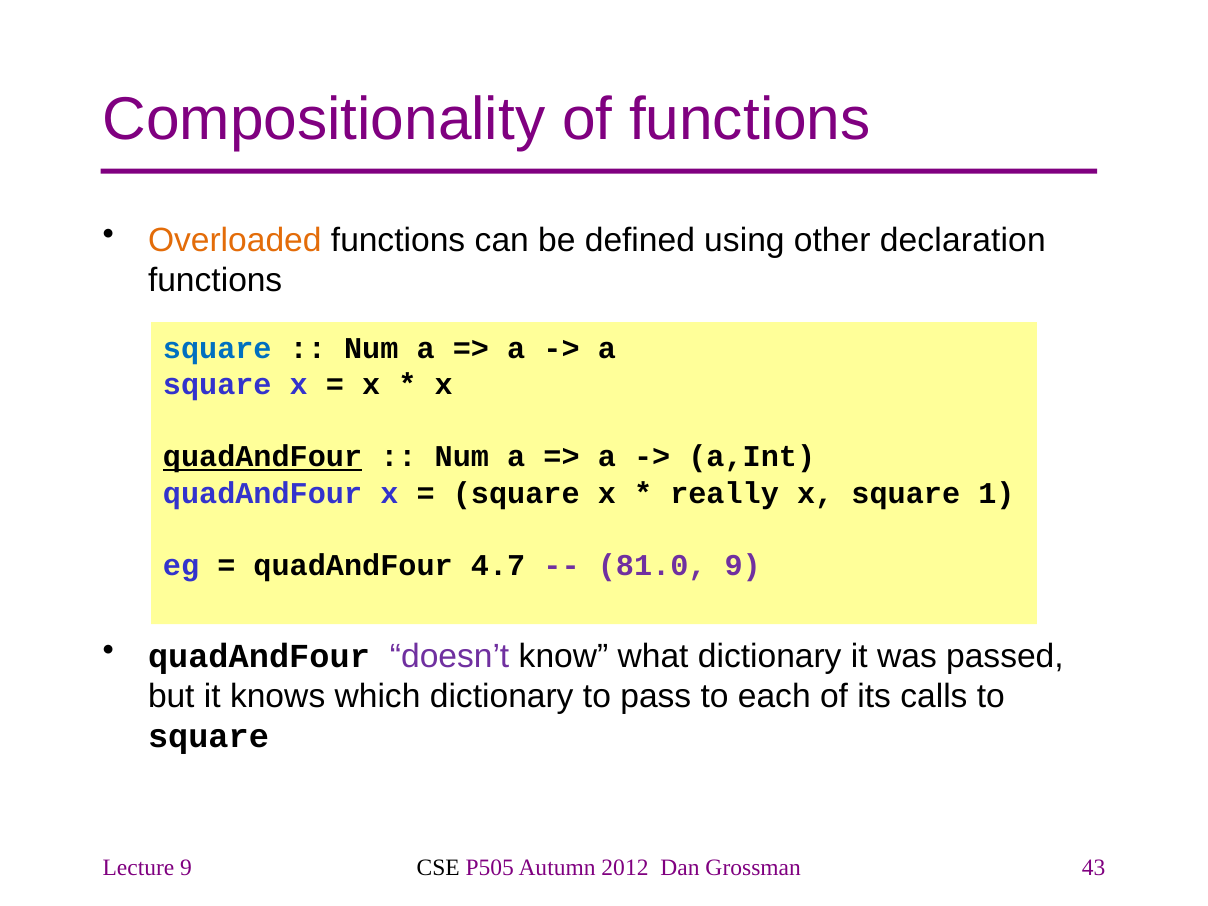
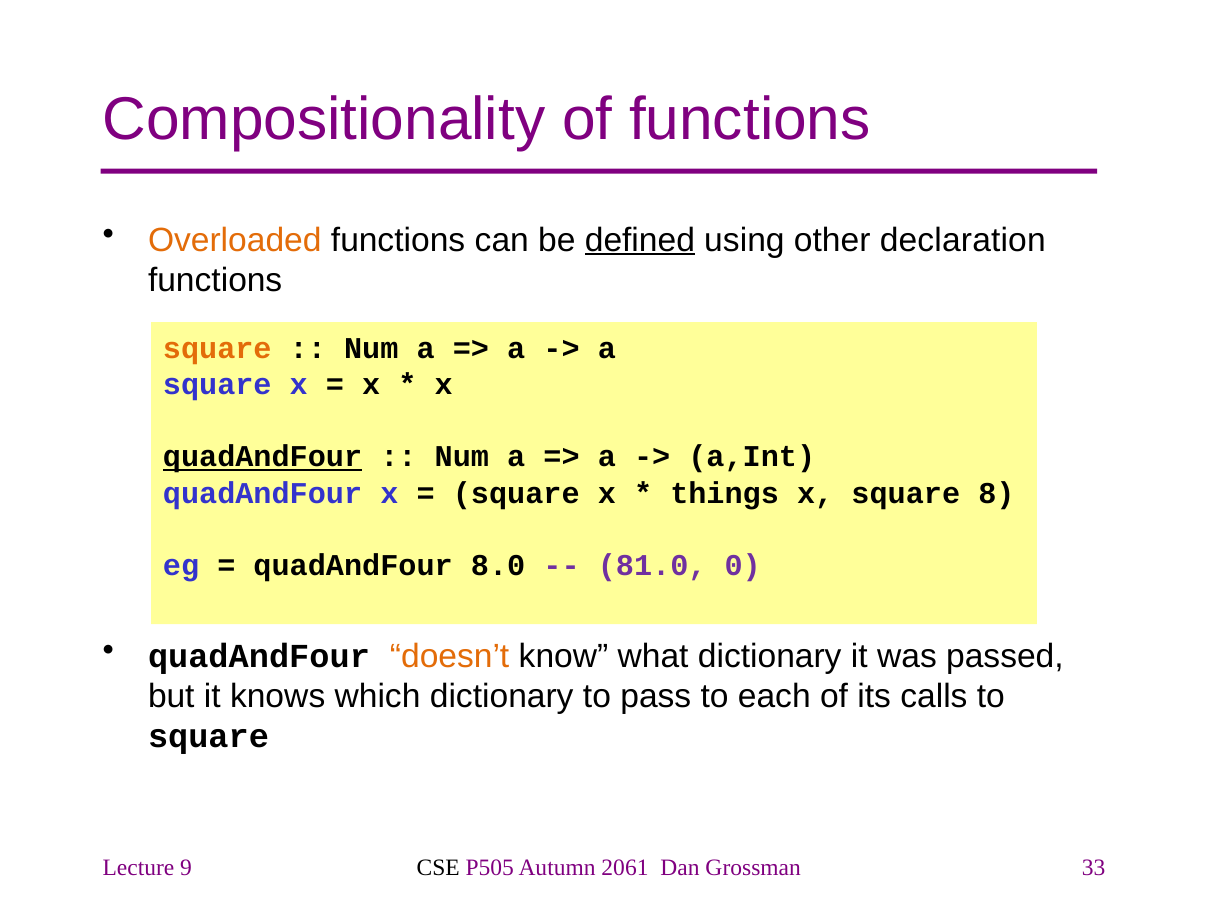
defined underline: none -> present (640, 240)
square colour: blue -> orange (217, 348)
really: really -> things (725, 493)
1: 1 -> 8 (996, 493)
4.7: 4.7 -> 8.0 (498, 566)
81.0 9: 9 -> 0 (743, 566)
doesn’t colour: purple -> orange (450, 656)
2012: 2012 -> 2061 (625, 867)
43: 43 -> 33 (1094, 867)
